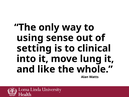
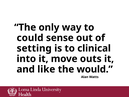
using: using -> could (30, 38)
lung: lung -> outs (91, 59)
whole: whole -> would (95, 69)
